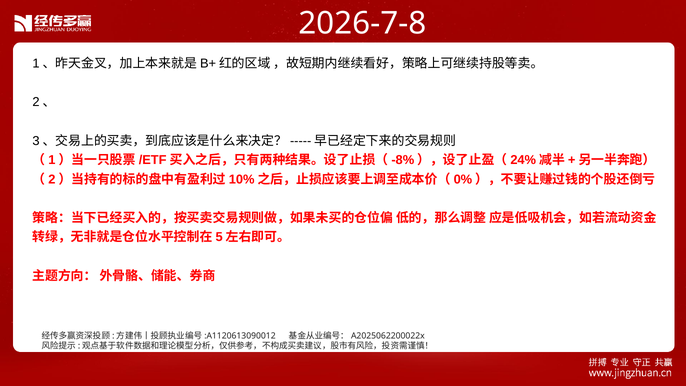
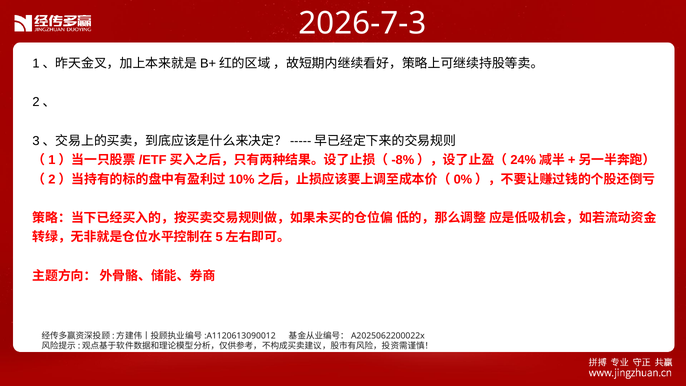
2026-7-8: 2026-7-8 -> 2026-7-3 (362, 24)
